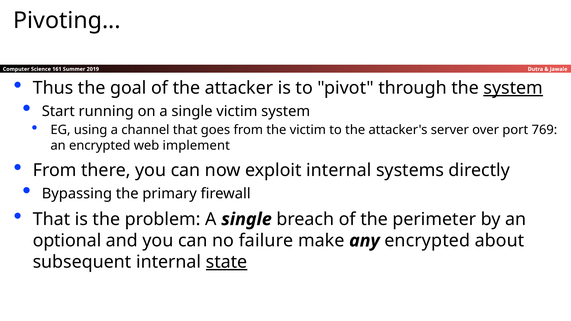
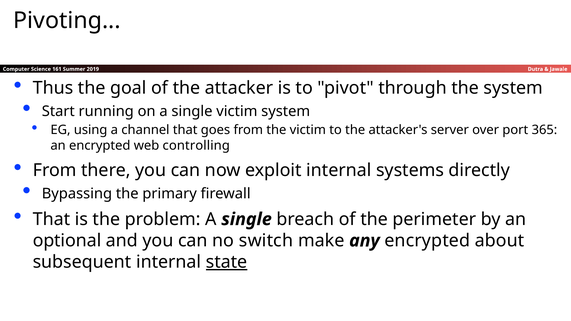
system underline: present -> none (513, 88)
769: 769 -> 365 (544, 130)
implement: implement -> controlling (196, 146)
failure: failure -> switch (266, 241)
